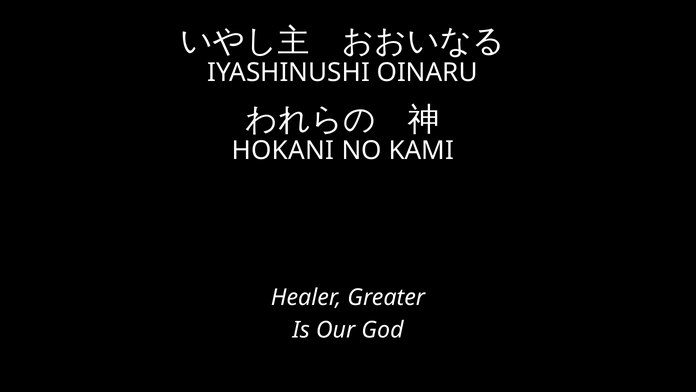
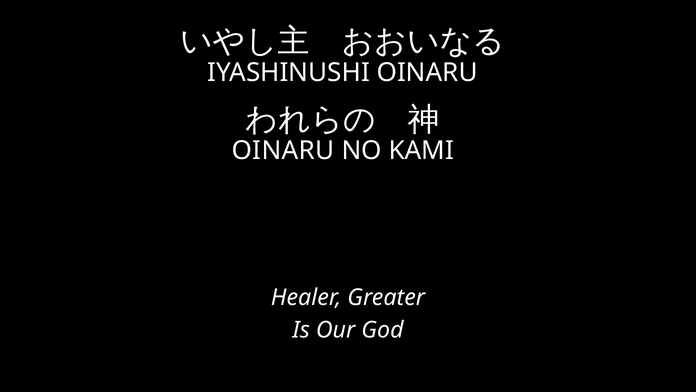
HOKANI: HOKANI -> OINARU (283, 151)
